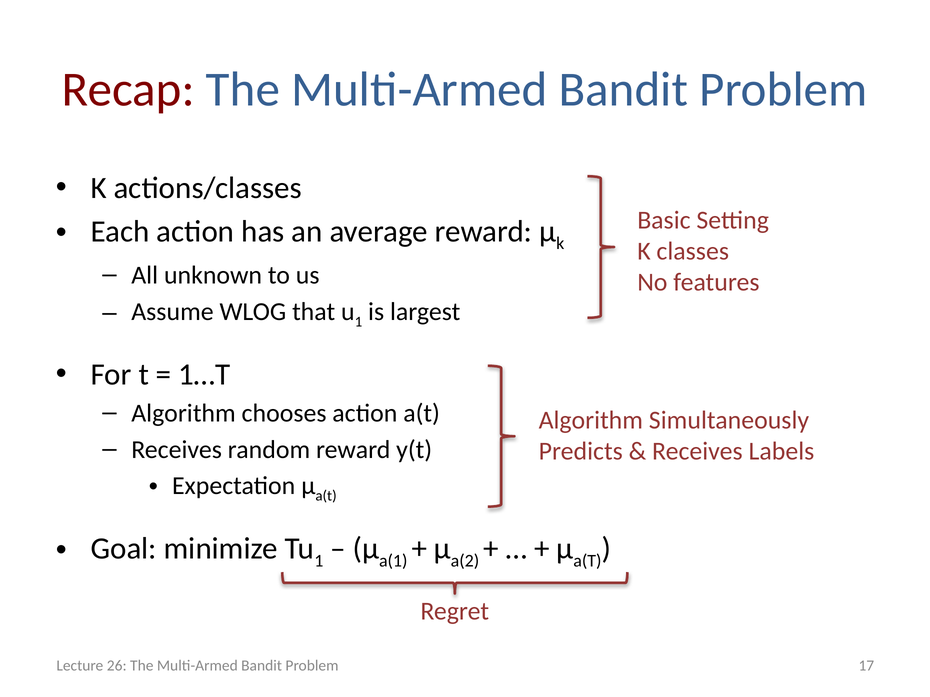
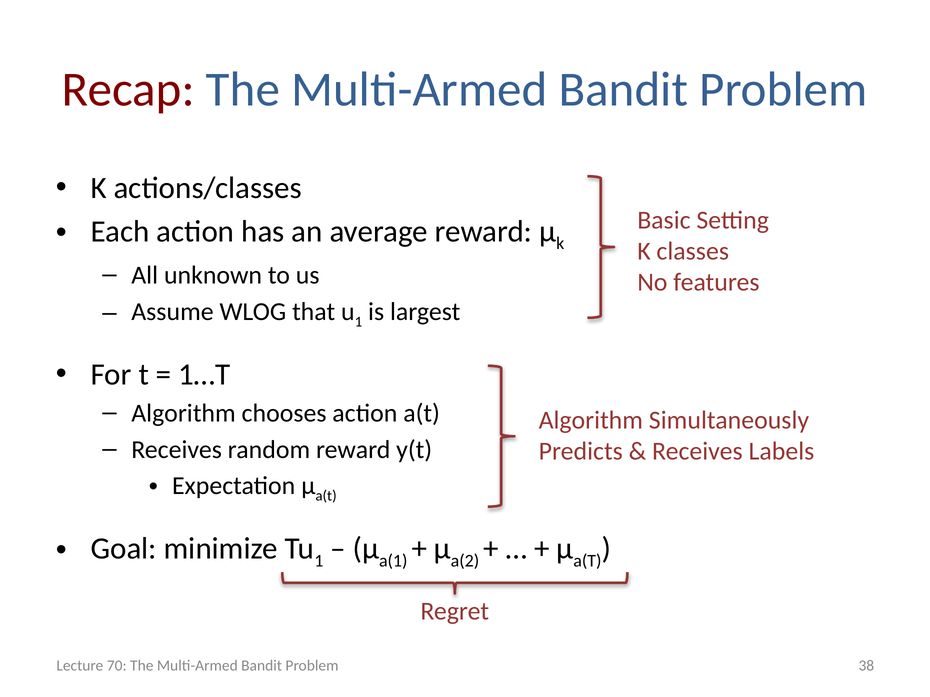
26: 26 -> 70 (117, 666)
17: 17 -> 38 (866, 666)
